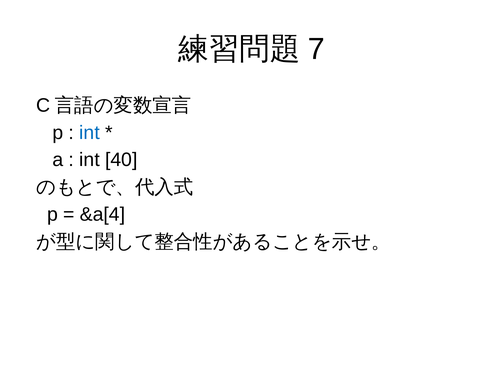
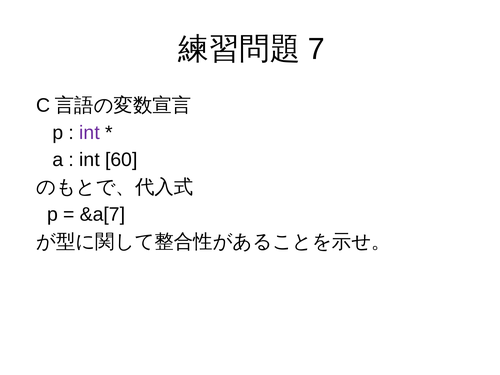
int colour: blue -> purple (90, 133)
40: 40 -> 60 (121, 160)
&a[4: &a[4 -> &a[7 (103, 214)
